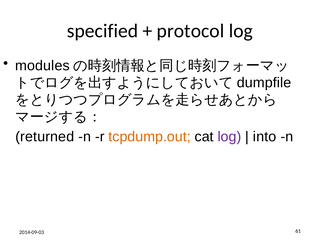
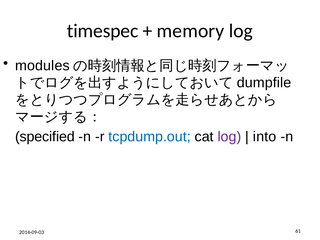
specified: specified -> timespec (103, 31)
protocol: protocol -> memory (190, 31)
returned: returned -> specified (45, 137)
tcpdump.out colour: orange -> blue (150, 137)
